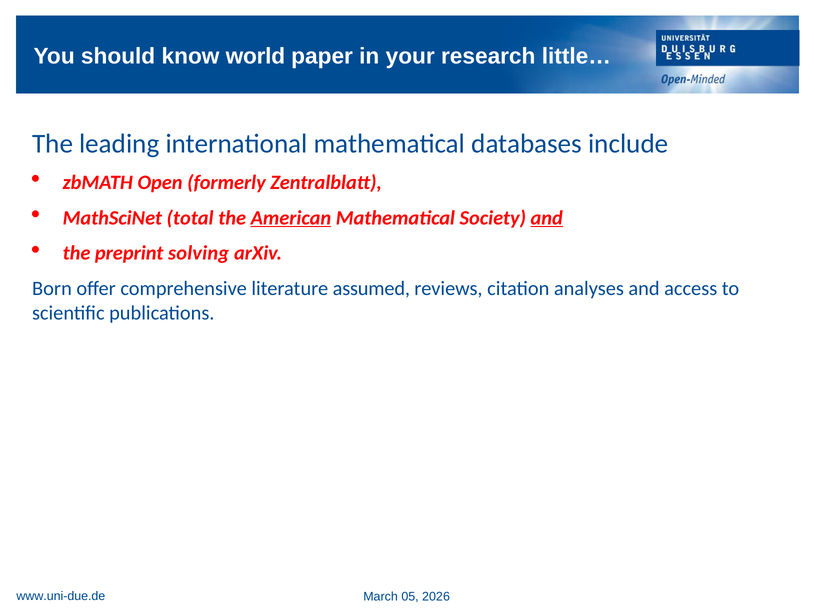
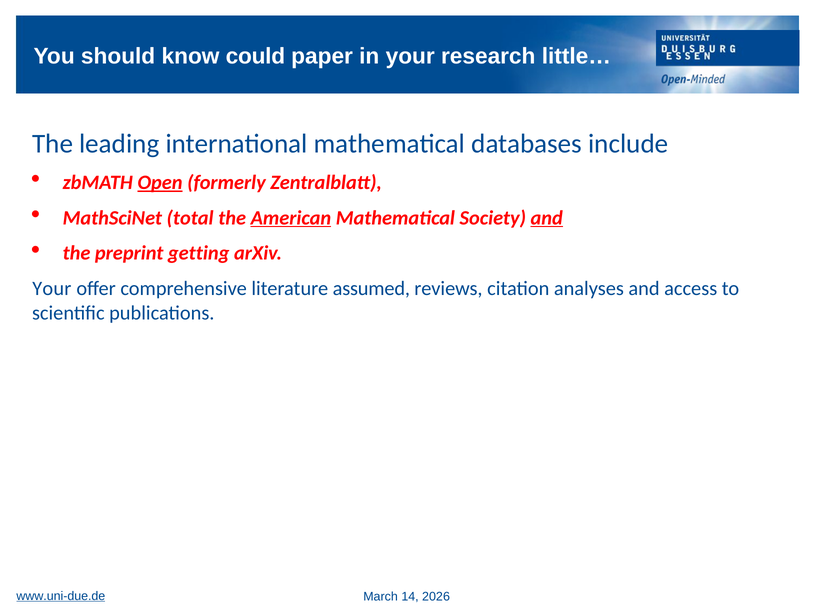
world: world -> could (255, 56)
Open underline: none -> present (160, 182)
solving: solving -> getting (199, 253)
Born: Born -> Your (52, 288)
www.uni-due.de underline: none -> present (61, 595)
05: 05 -> 14 (410, 596)
